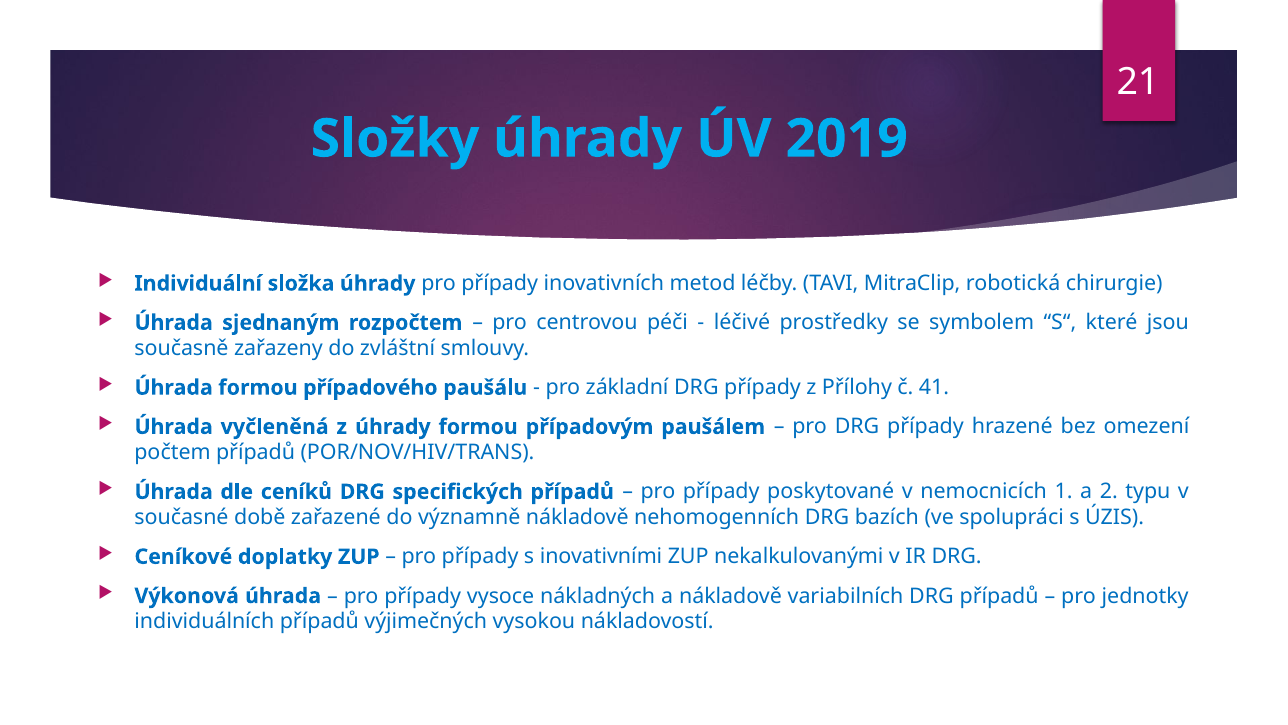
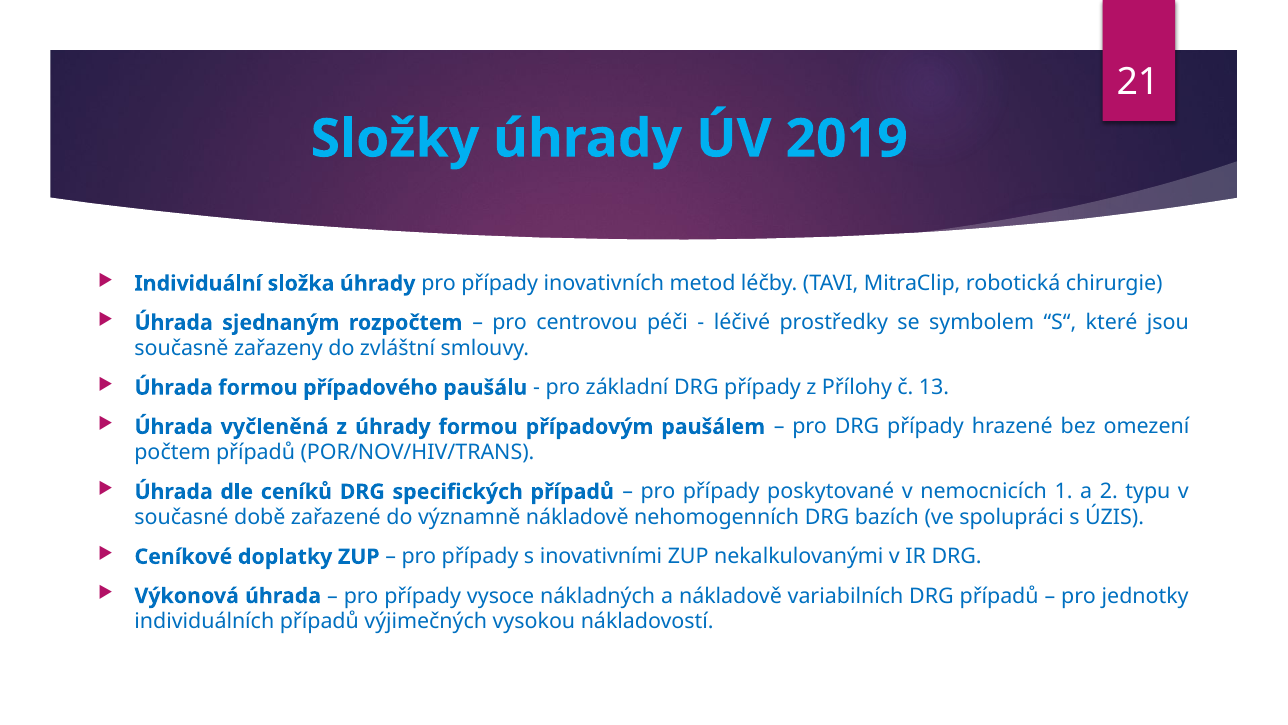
41: 41 -> 13 (934, 387)
